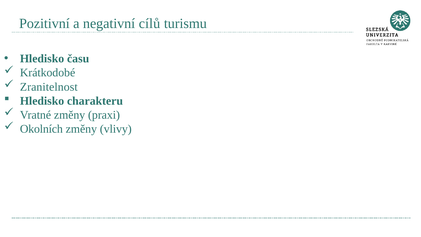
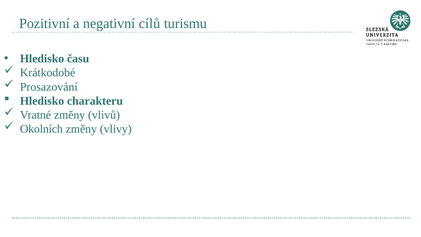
Zranitelnost: Zranitelnost -> Prosazování (49, 87)
praxi: praxi -> vlivů (104, 115)
